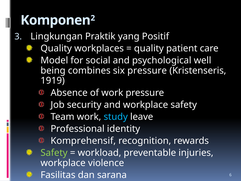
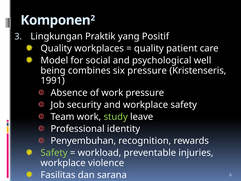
1919: 1919 -> 1991 (53, 81)
study colour: light blue -> light green (116, 117)
Komprehensif: Komprehensif -> Penyembuhan (83, 141)
